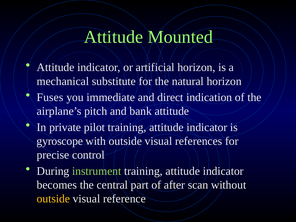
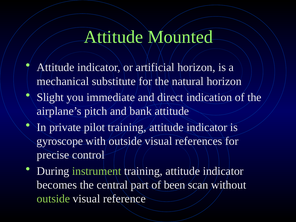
Fuses: Fuses -> Slight (50, 97)
after: after -> been (175, 185)
outside colour: yellow -> light green (53, 199)
